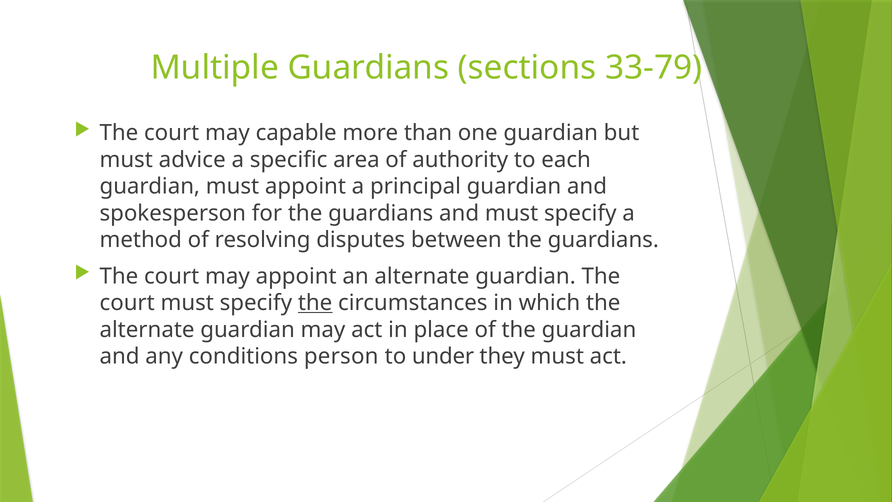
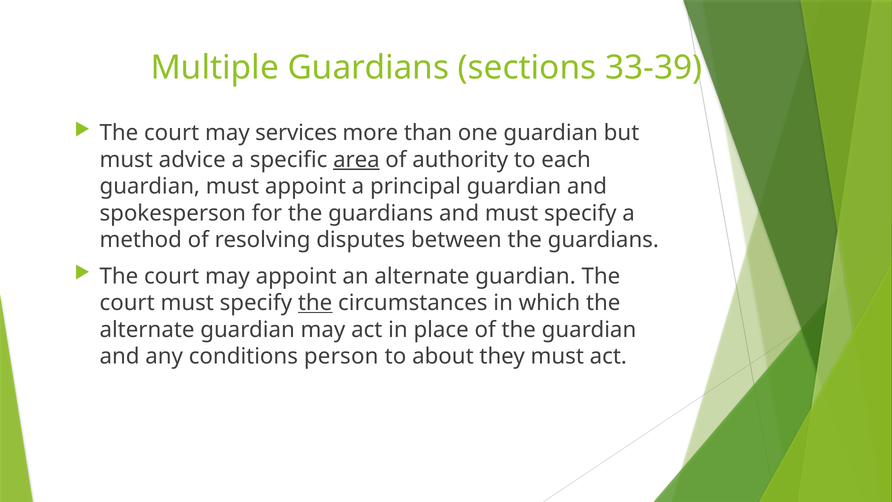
33-79: 33-79 -> 33-39 (654, 68)
capable: capable -> services (296, 133)
area underline: none -> present (356, 160)
under: under -> about (443, 356)
